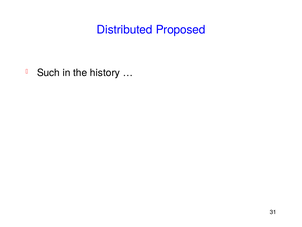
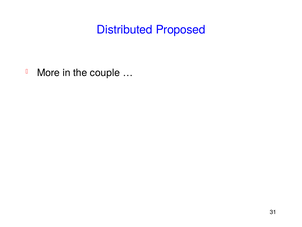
Such: Such -> More (48, 73)
history: history -> couple (105, 73)
